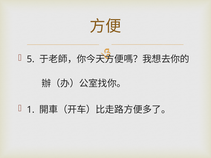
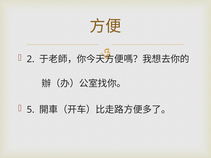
5: 5 -> 2 (31, 59)
1: 1 -> 5 (31, 110)
